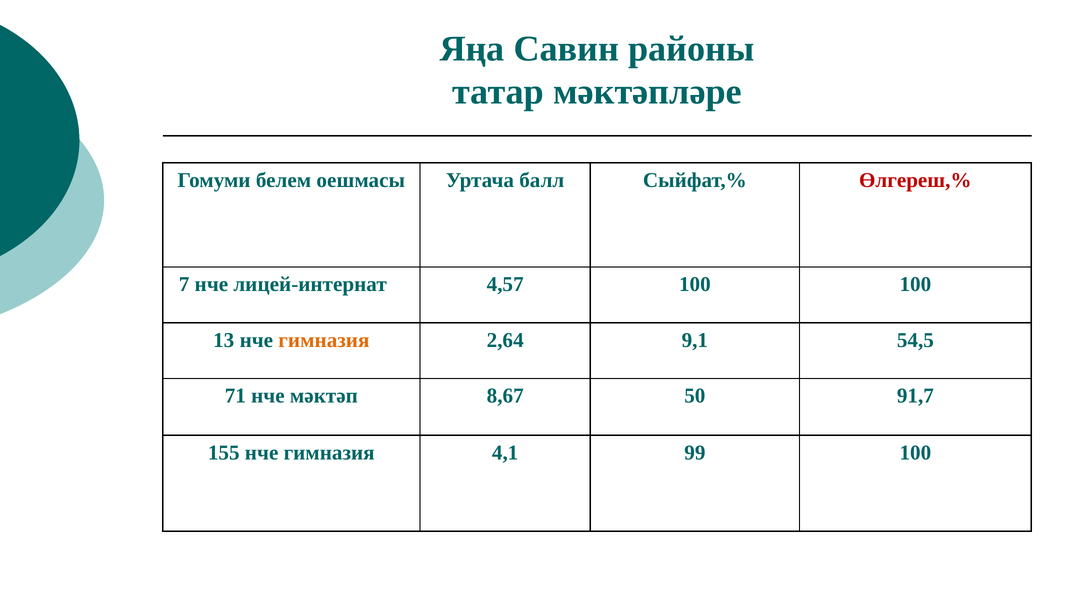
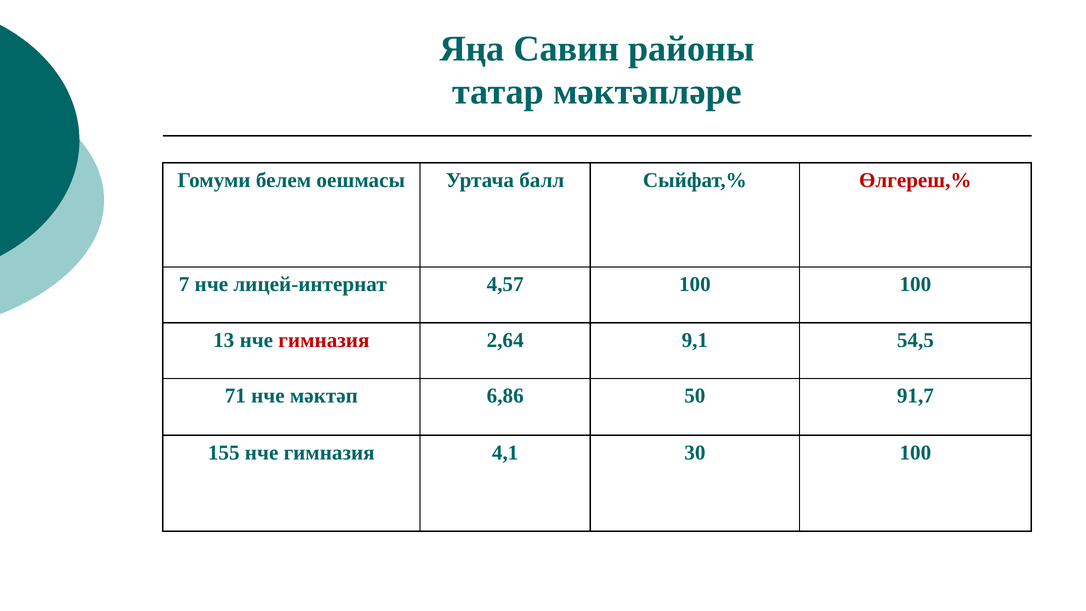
гимназия colour: orange -> red (324, 340)
8,67: 8,67 -> 6,86 (505, 396)
99: 99 -> 30 (695, 453)
